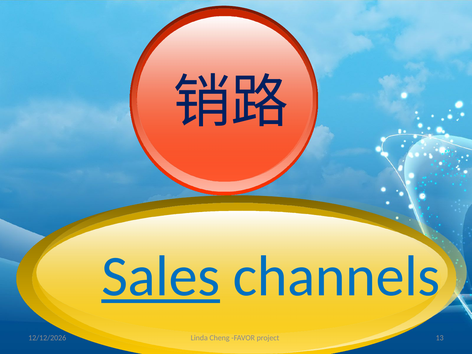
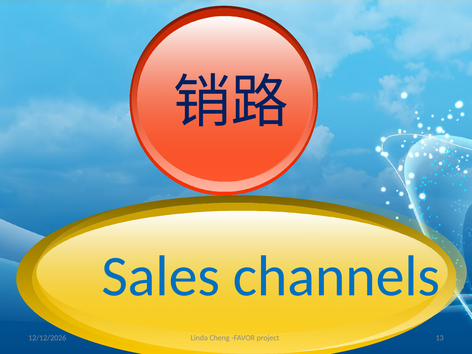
Sales underline: present -> none (161, 276)
